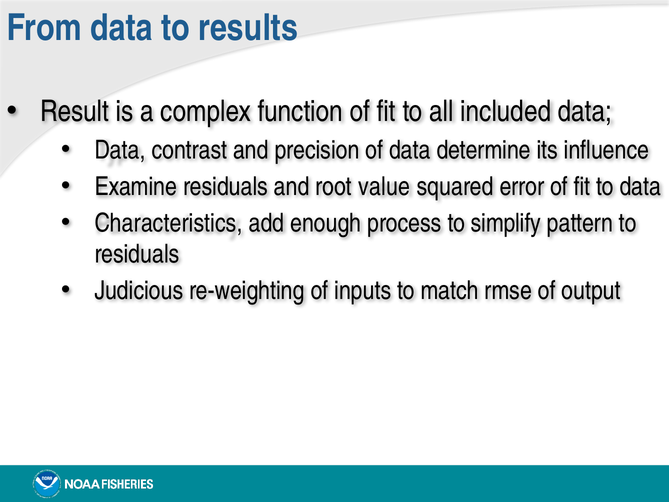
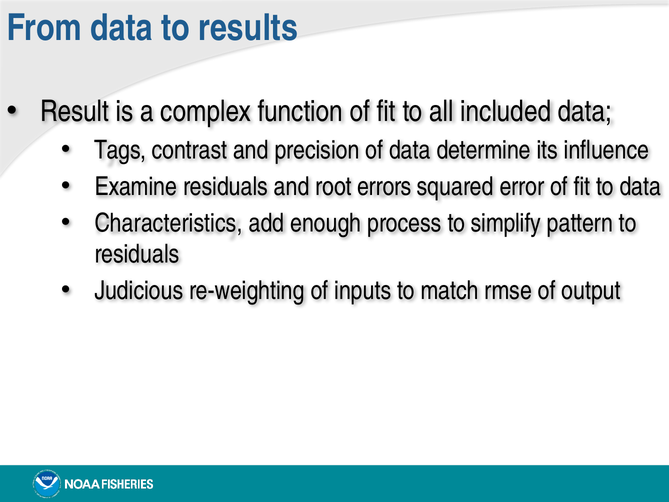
Data: Data -> Tags (120, 150)
value: value -> errors (384, 186)
